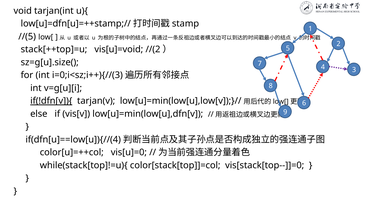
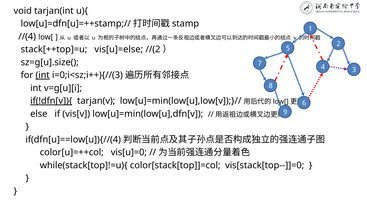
//(5: //(5 -> //(4 (27, 36)
vis[u]=void: vis[u]=void -> vis[u]=else (119, 49)
int underline: none -> present (43, 75)
